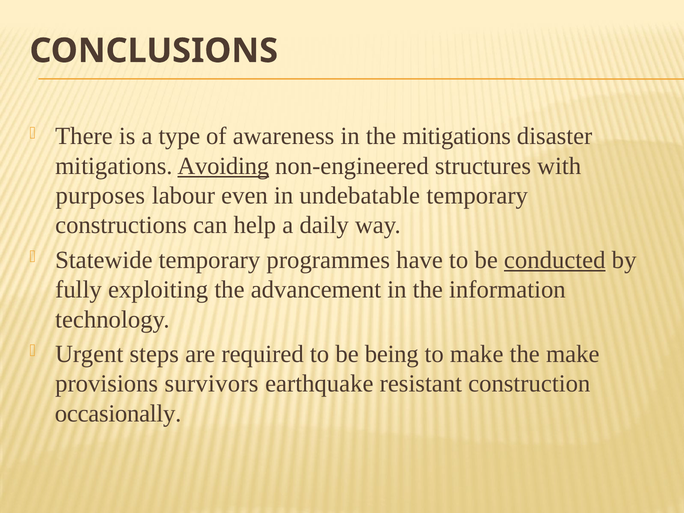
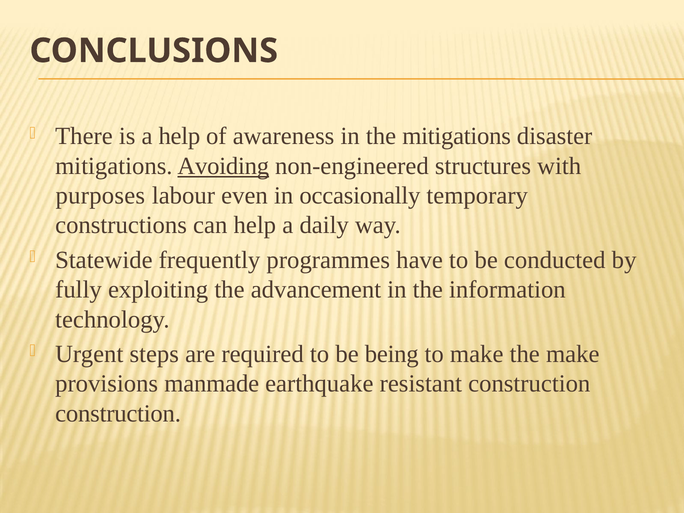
a type: type -> help (179, 136)
undebatable: undebatable -> occasionally (360, 196)
Statewide temporary: temporary -> frequently (210, 260)
conducted underline: present -> none (555, 260)
survivors: survivors -> manmade (212, 384)
occasionally: occasionally -> construction (118, 413)
